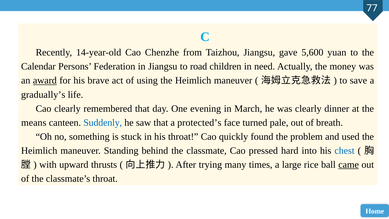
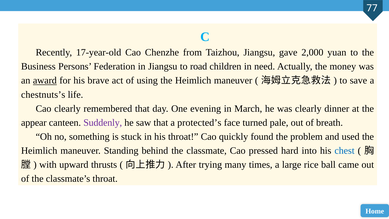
14-year-old: 14-year-old -> 17-year-old (99, 52)
5,600: 5,600 -> 2,000 (312, 52)
Calendar: Calendar -> Business (38, 66)
gradually’s: gradually’s -> chestnuts’s (43, 94)
means: means -> appear (34, 122)
Suddenly colour: blue -> purple (103, 122)
came underline: present -> none (349, 164)
